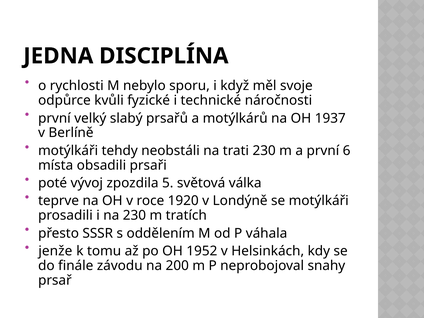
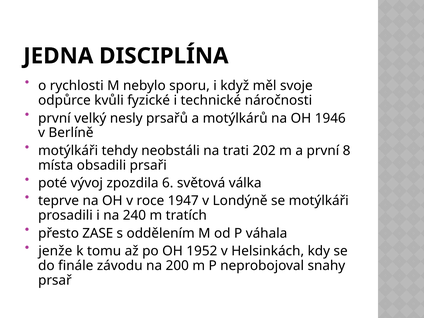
slabý: slabý -> nesly (126, 118)
1937: 1937 -> 1946 (330, 118)
trati 230: 230 -> 202 (264, 151)
6: 6 -> 8 (347, 151)
5: 5 -> 6 (168, 183)
1920: 1920 -> 1947 (183, 201)
na 230: 230 -> 240 (134, 215)
SSSR: SSSR -> ZASE (98, 233)
